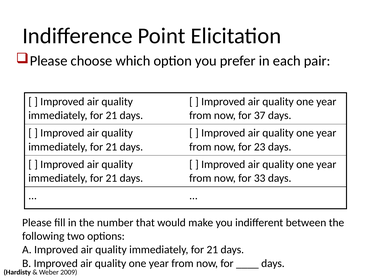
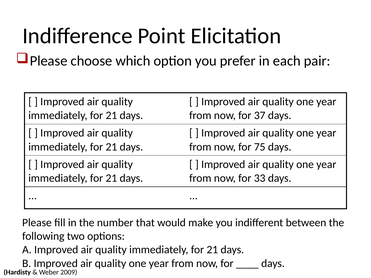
23: 23 -> 75 (260, 147)
